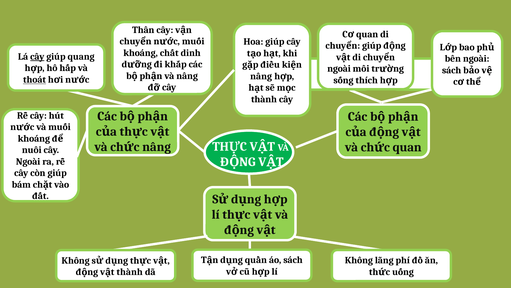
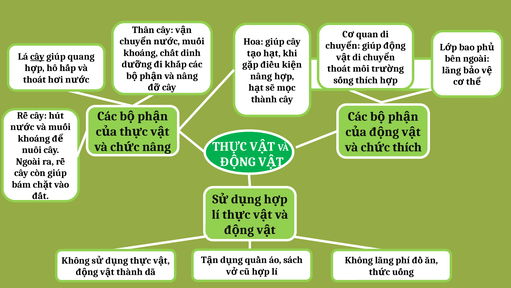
ngoài: ngoài -> thoát (339, 69)
sách: sách -> lãng (452, 70)
thoát underline: present -> none (35, 80)
quan: quan -> thích (407, 147)
